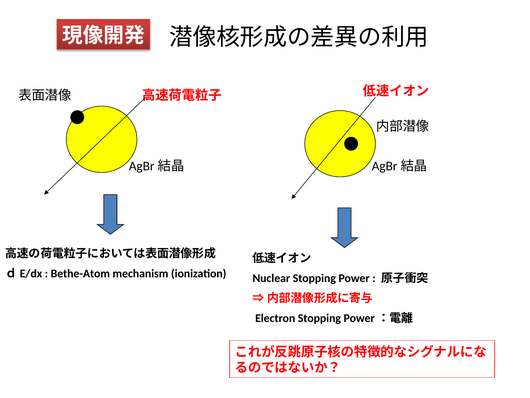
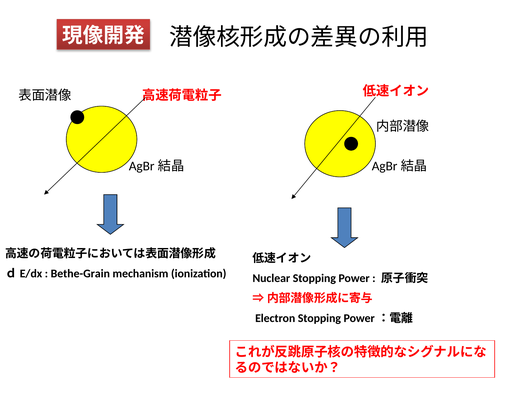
Bethe-Atom: Bethe-Atom -> Bethe-Grain (80, 273)
